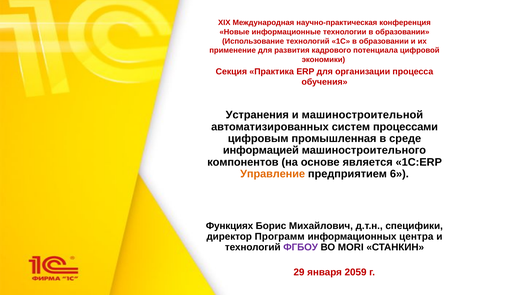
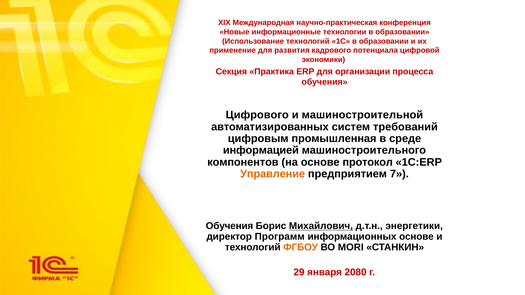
Устранения: Устранения -> Цифрового (257, 115)
процессами: процессами -> требований (405, 127)
является: является -> протокол (368, 162)
6: 6 -> 7 (399, 174)
Функциях: Функциях -> Обучения (230, 226)
Михайлович underline: none -> present (321, 226)
специфики: специфики -> энергетики (414, 226)
информационных центра: центра -> основе (416, 237)
ФГБОУ colour: purple -> orange (301, 247)
2059: 2059 -> 2080 (356, 273)
